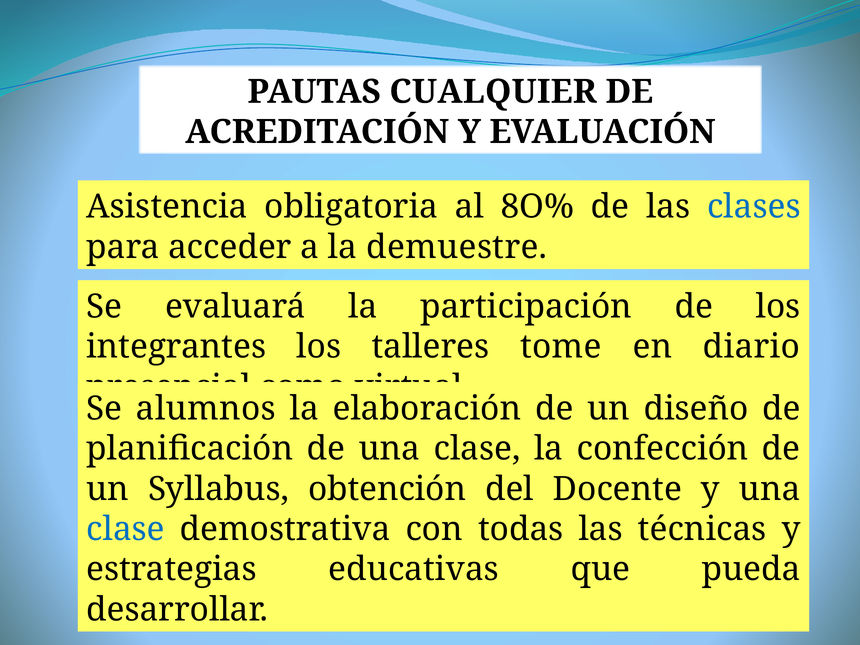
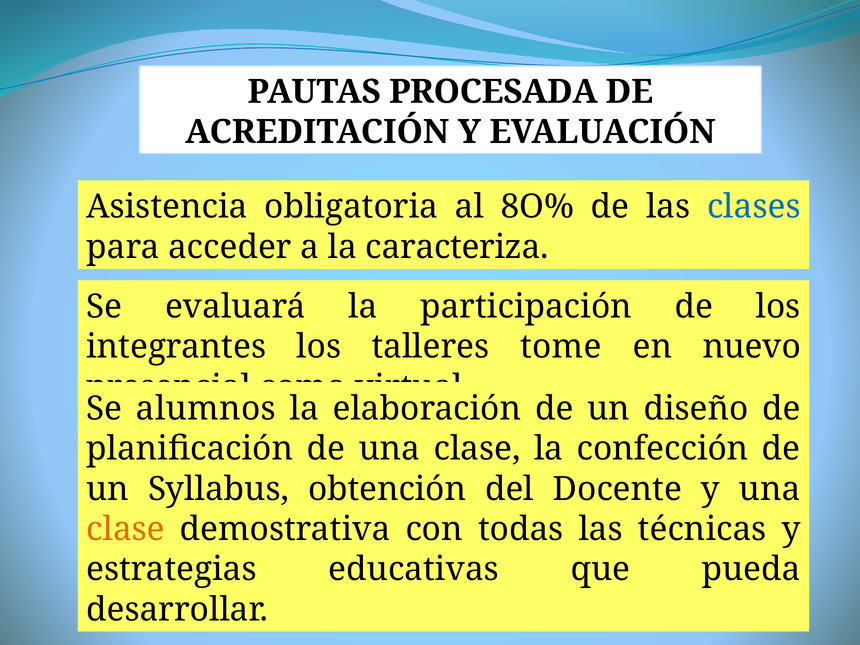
CUALQUIER: CUALQUIER -> PROCESADA (493, 92)
demuestre: demuestre -> caracteriza (457, 247)
diario: diario -> nuevo (752, 347)
clase colour: blue -> orange (126, 529)
